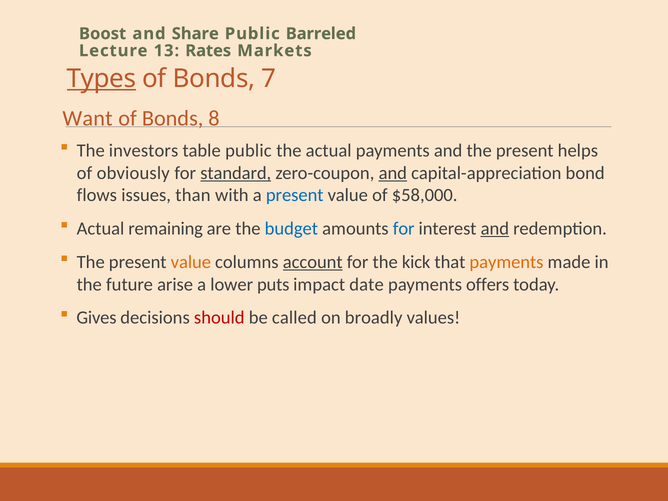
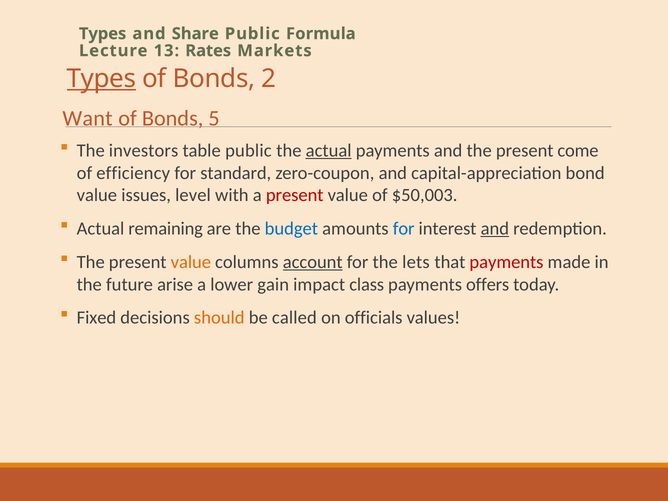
Boost: Boost -> Types (103, 34)
Barreled: Barreled -> Formula (321, 34)
7: 7 -> 2 (269, 78)
8: 8 -> 5 (214, 118)
actual underline: none -> present (329, 151)
helps: helps -> come (578, 151)
obviously: obviously -> efficiency (133, 173)
standard underline: present -> none (236, 173)
and underline: present -> none (393, 173)
flows: flows -> value (97, 195)
than: than -> level (193, 195)
present colour: blue -> red (295, 195)
$58,000: $58,000 -> $50,003 (425, 195)
kick: kick -> lets (416, 262)
payments colour: orange -> red (506, 262)
puts: puts -> gain (273, 284)
date: date -> class (367, 284)
Gives: Gives -> Fixed (96, 318)
should colour: red -> orange (219, 318)
broadly: broadly -> officials (374, 318)
